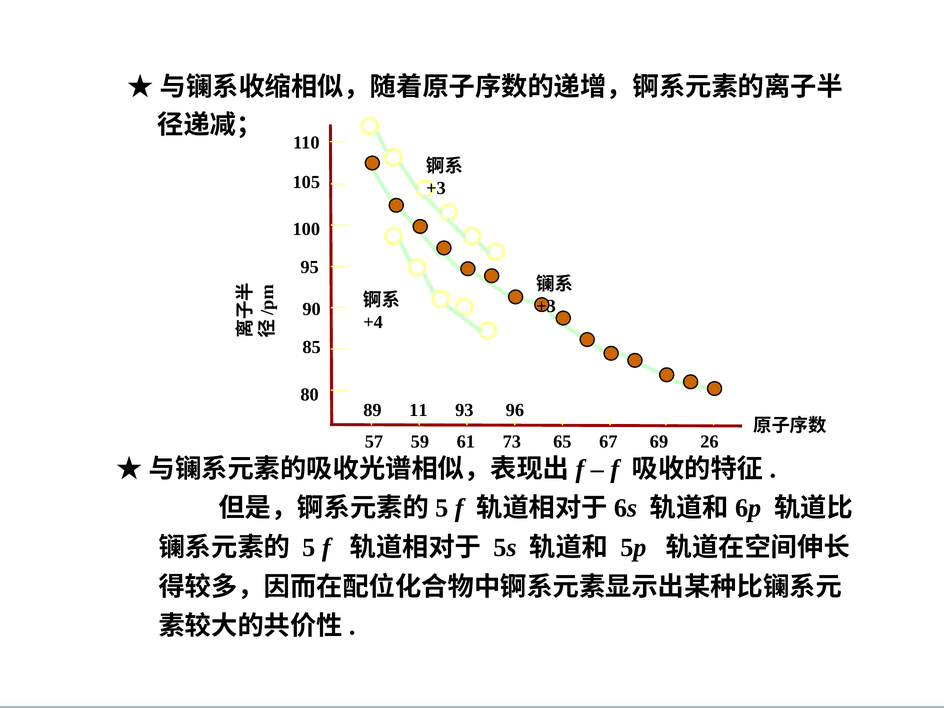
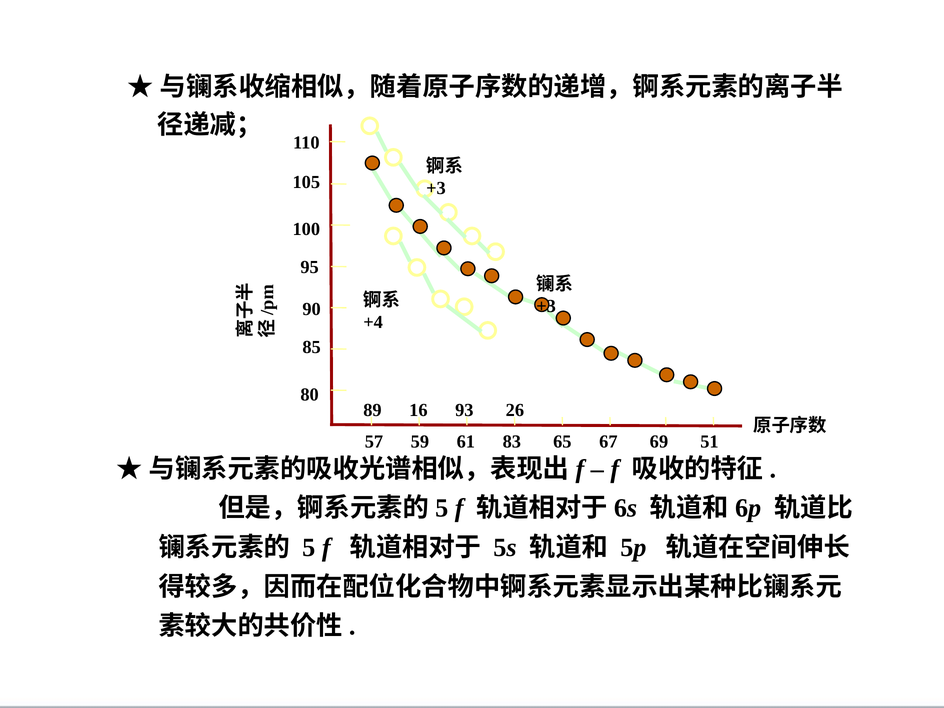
11: 11 -> 16 (418, 410)
96: 96 -> 26 (515, 410)
73: 73 -> 83 (512, 442)
26: 26 -> 51 (710, 442)
